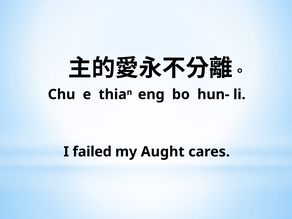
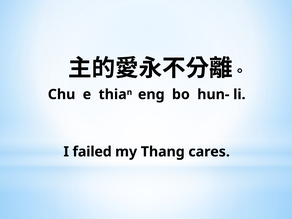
Aught: Aught -> Thang (163, 152)
